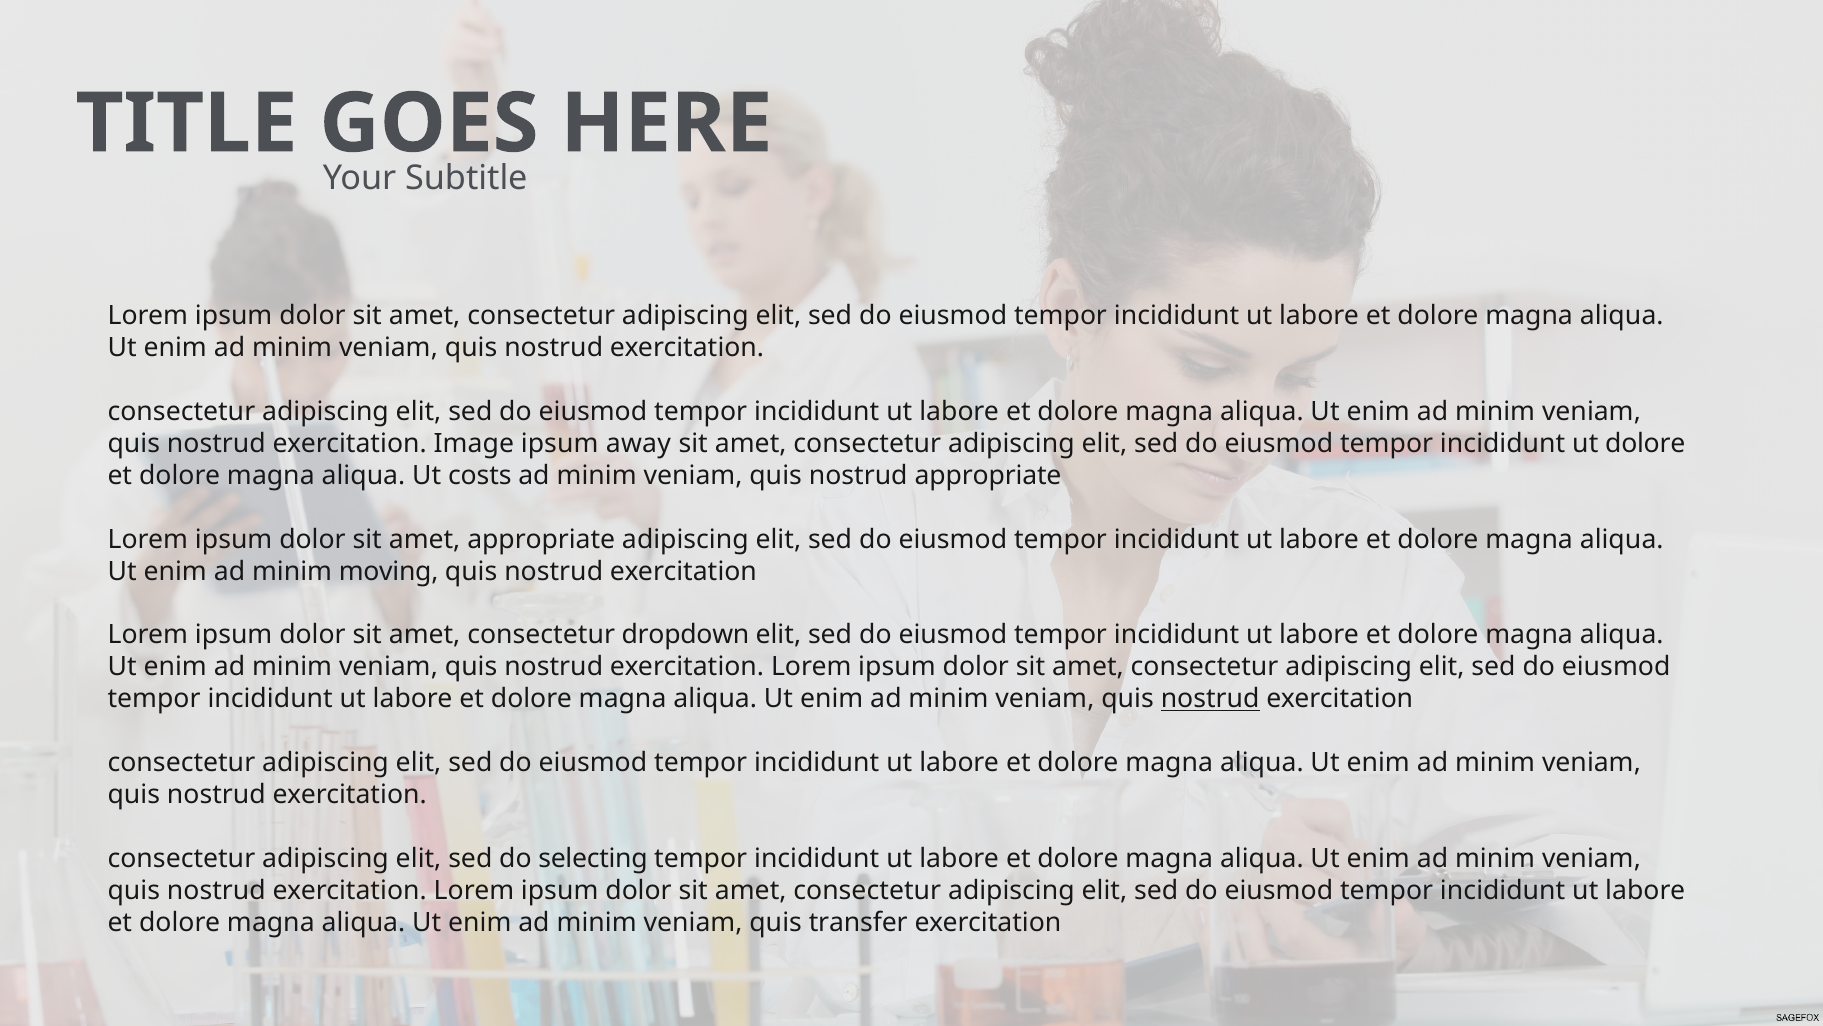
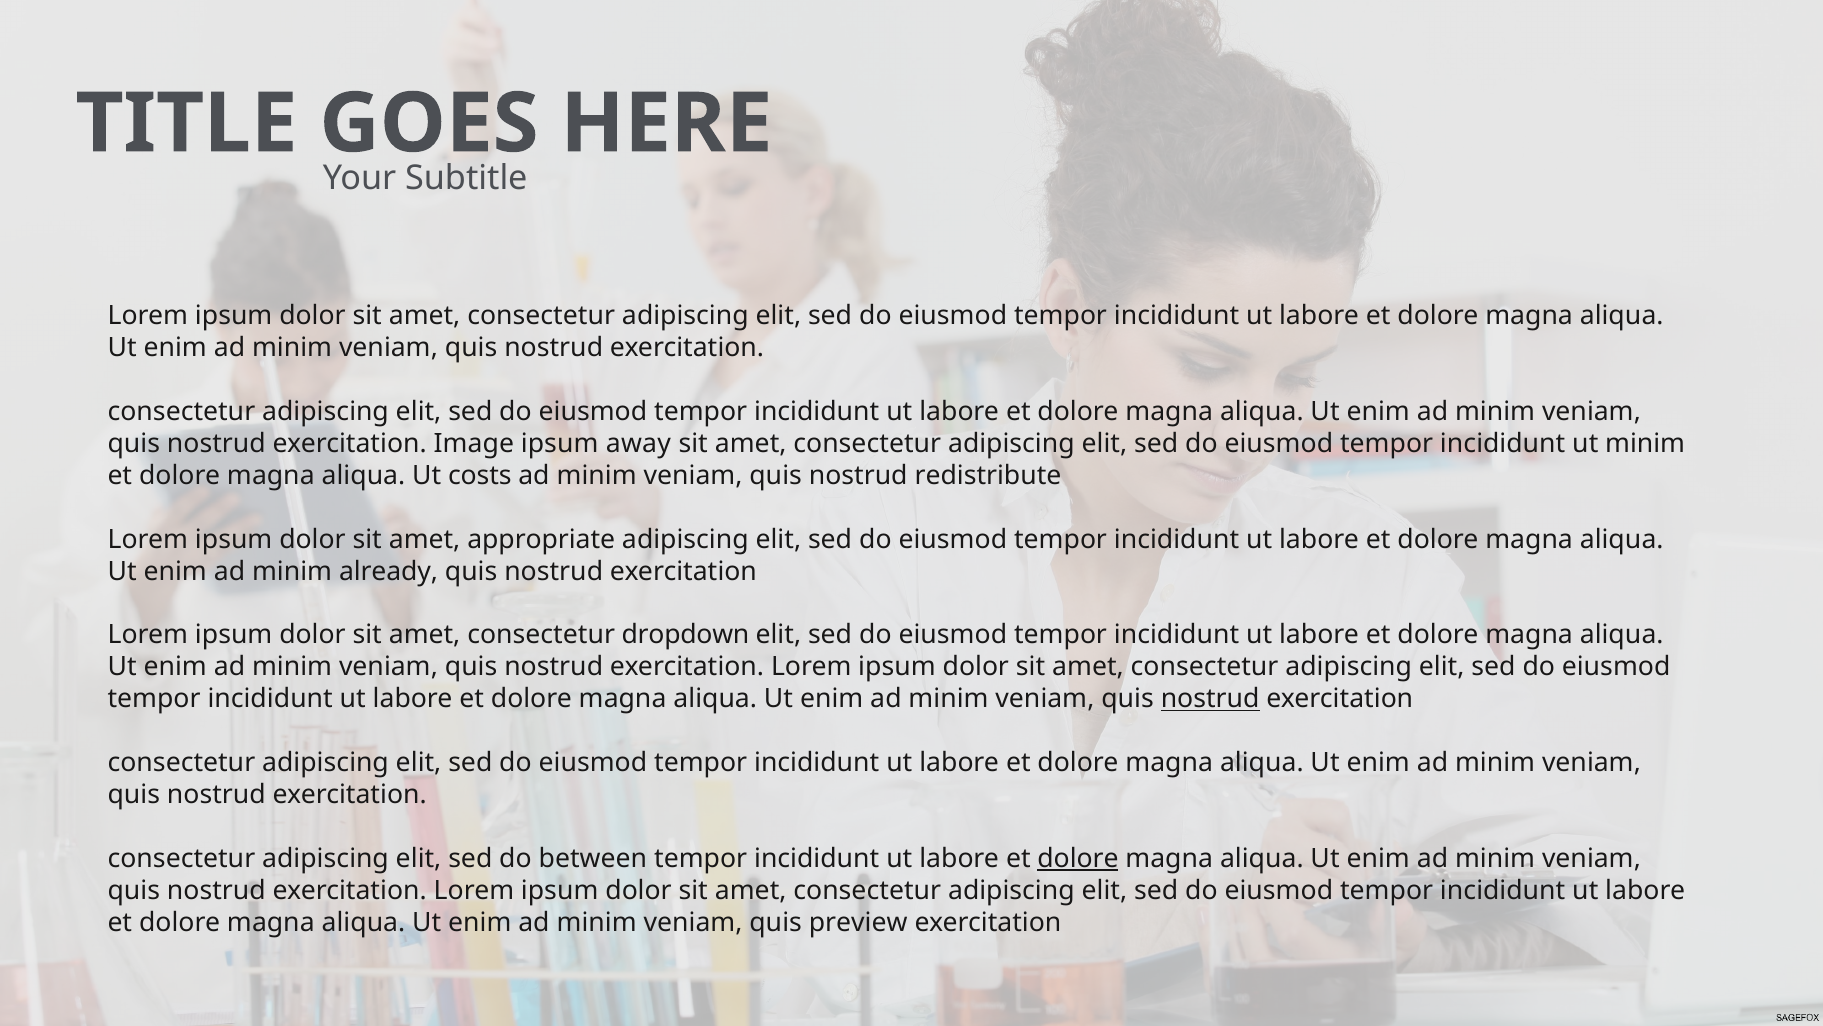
ut dolore: dolore -> minim (1645, 443)
nostrud appropriate: appropriate -> redistribute (988, 475)
moving: moving -> already (389, 571)
selecting: selecting -> between (593, 858)
dolore underline: none -> present (1078, 858)
transfer: transfer -> preview (858, 922)
